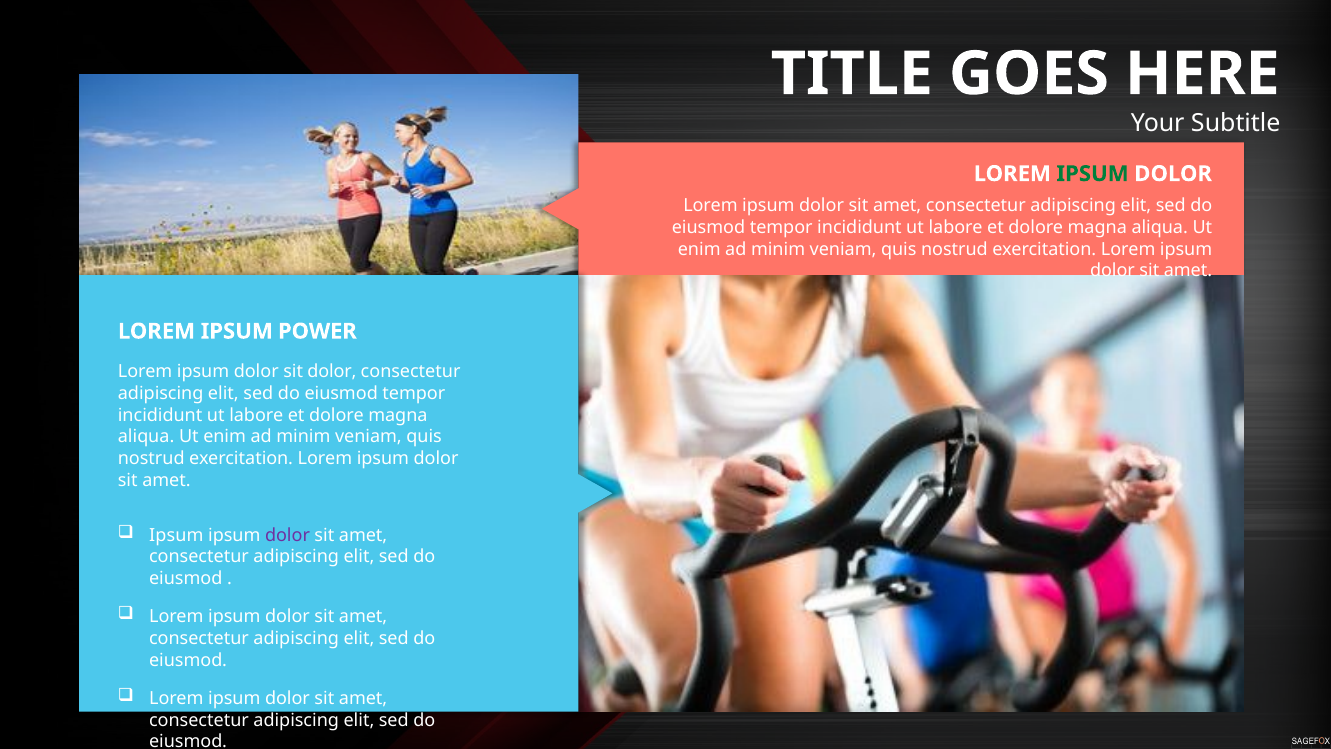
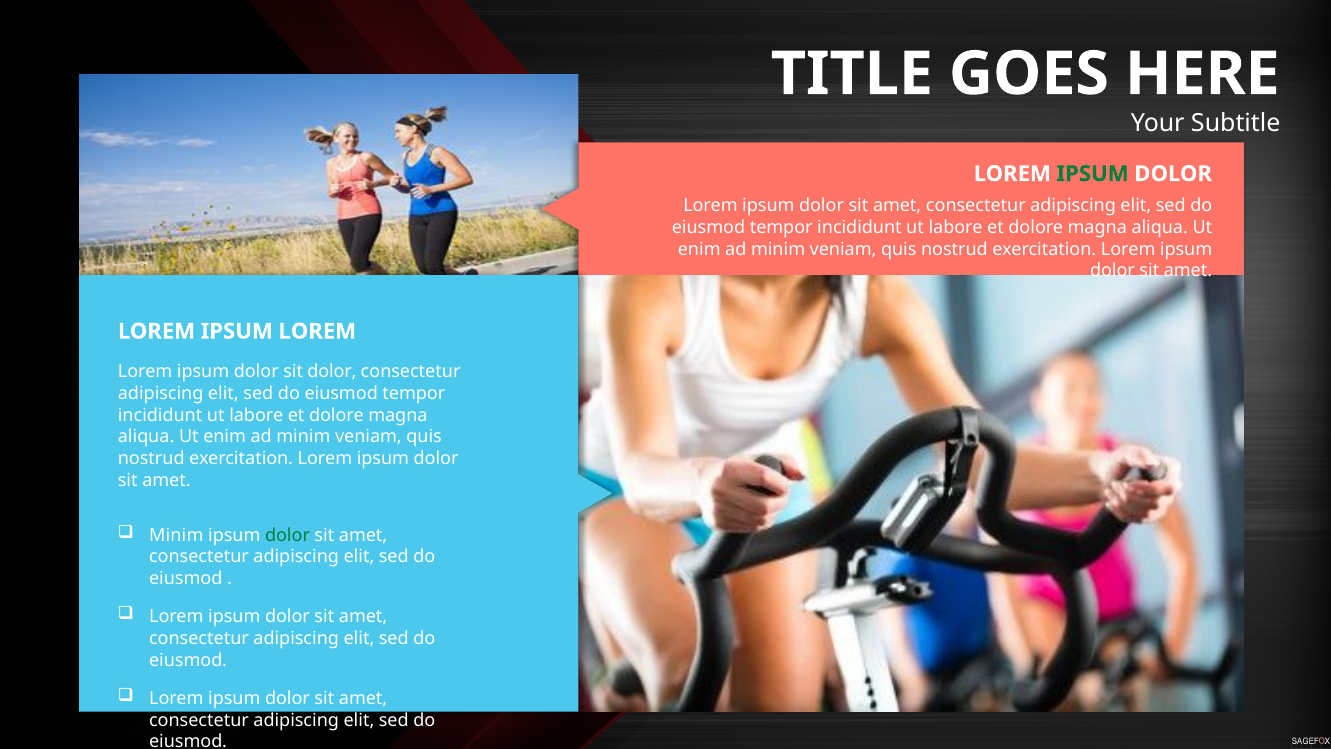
IPSUM POWER: POWER -> LOREM (317, 331)
Ipsum: Ipsum -> Minim (176, 535)
dolor colour: purple -> green (287, 535)
